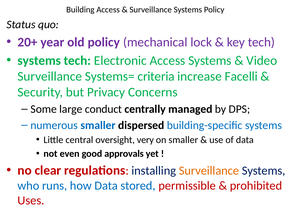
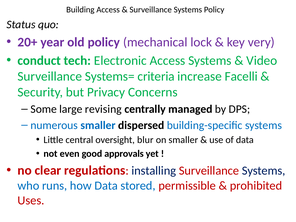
key tech: tech -> very (261, 42)
systems: systems -> conduct (39, 61)
conduct: conduct -> revising (103, 109)
very: very -> blur (145, 140)
Surveillance colour: orange -> red (209, 171)
